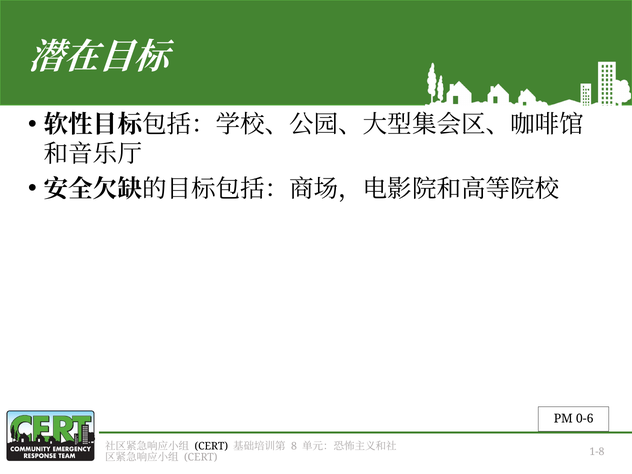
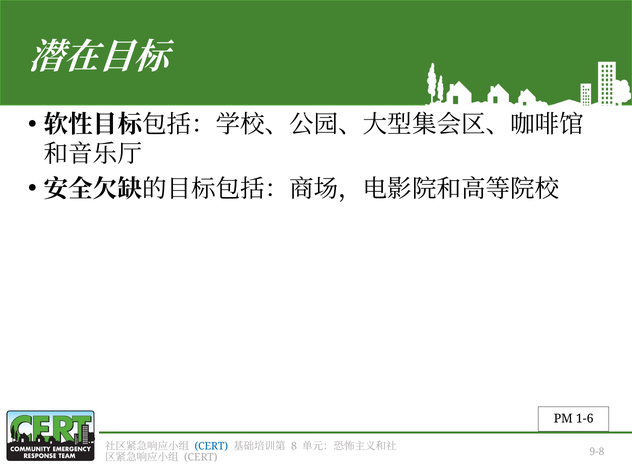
0-6: 0-6 -> 1-6 (585, 419)
CERT colour: black -> blue (211, 446)
1-8: 1-8 -> 9-8 (597, 452)
